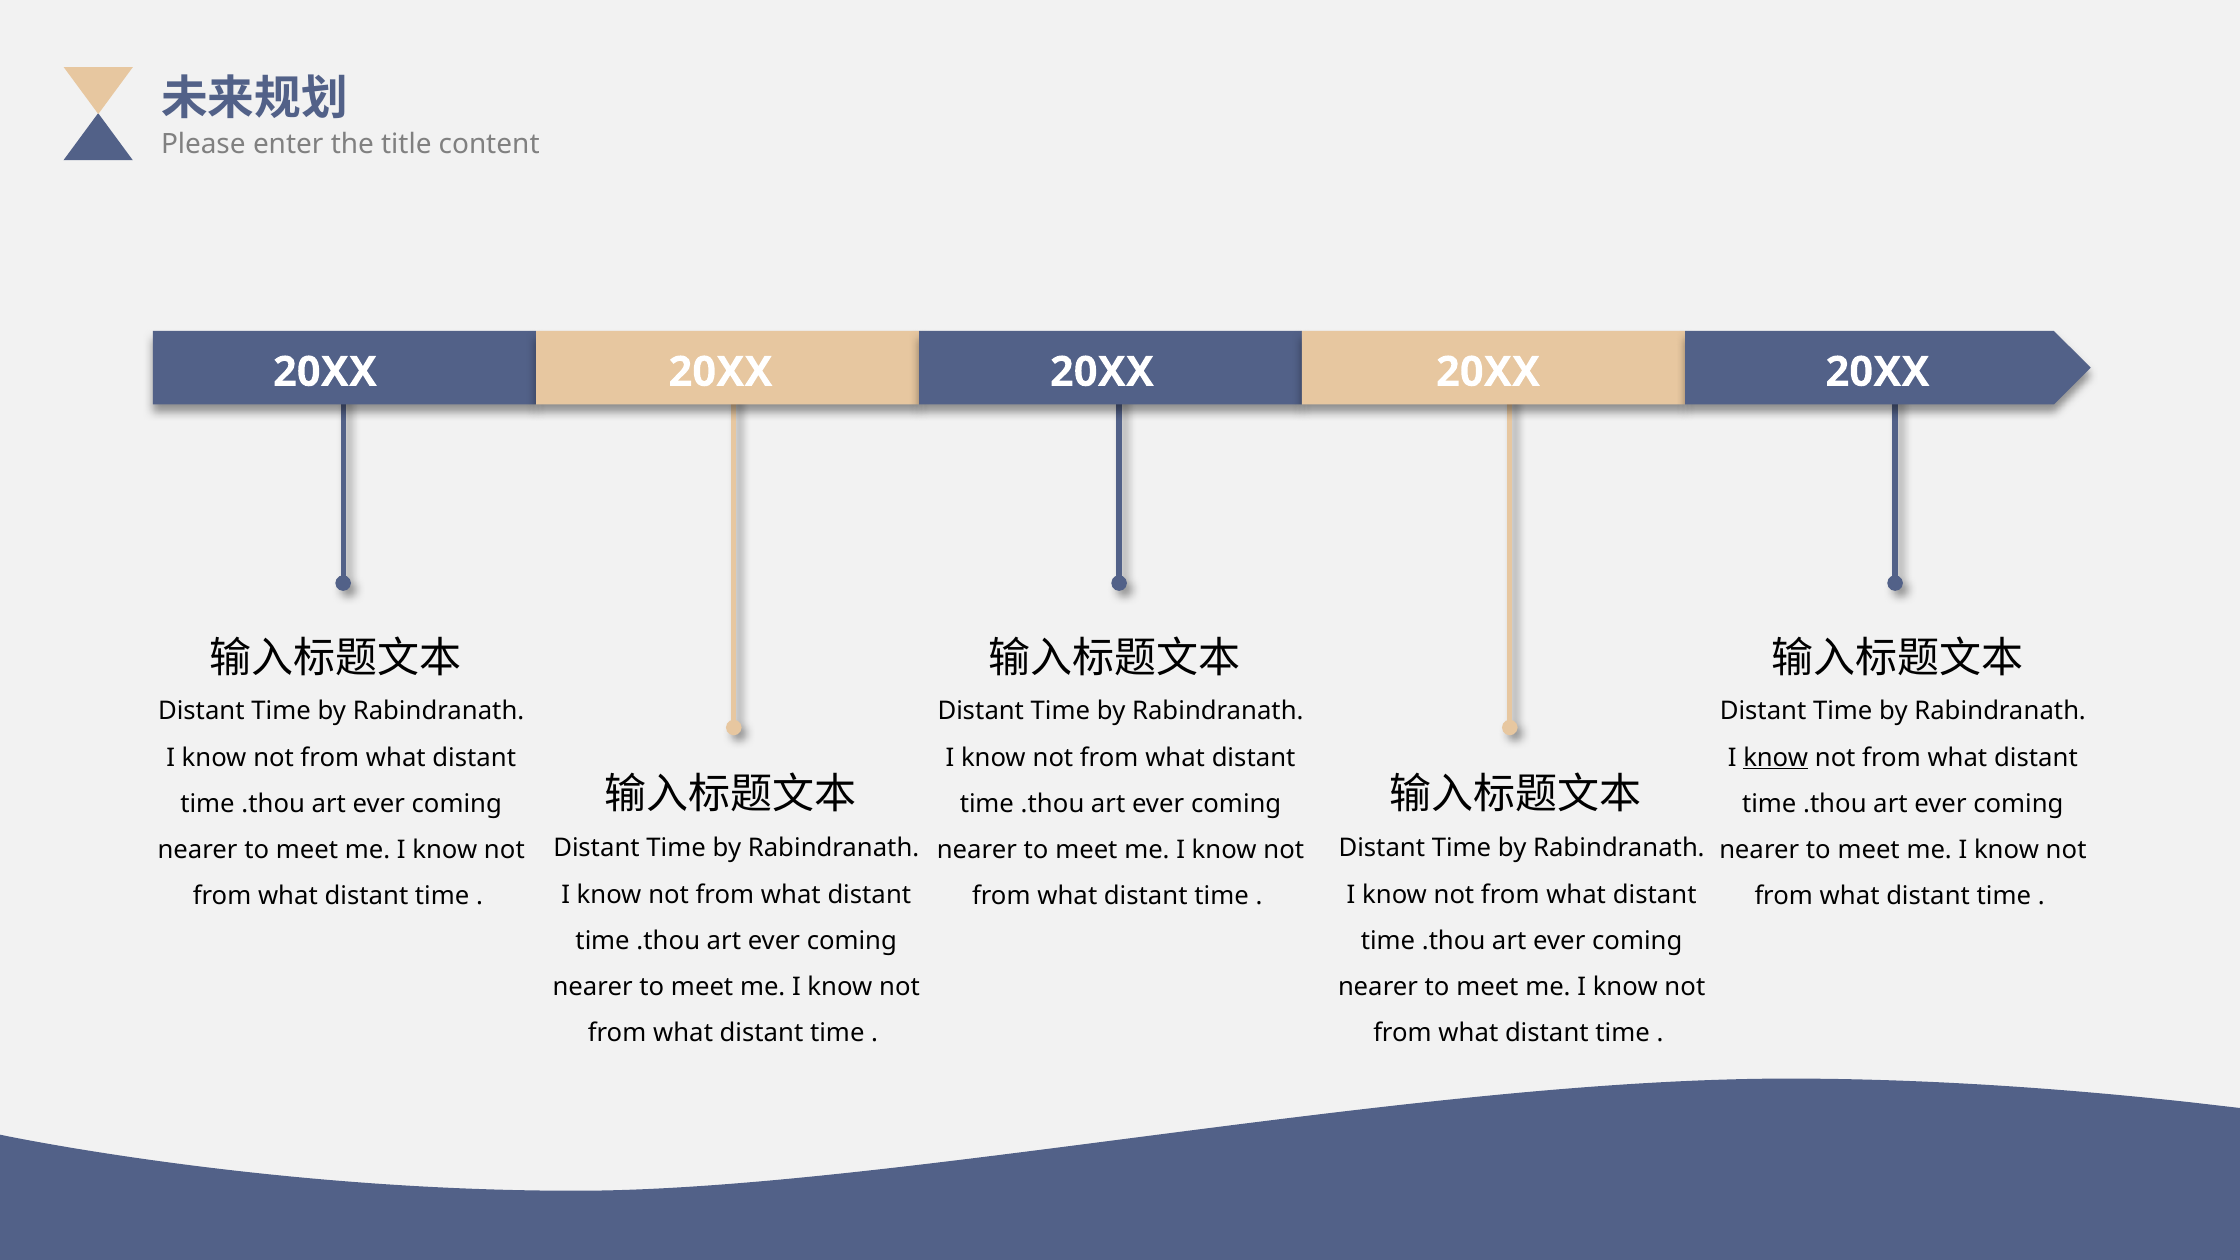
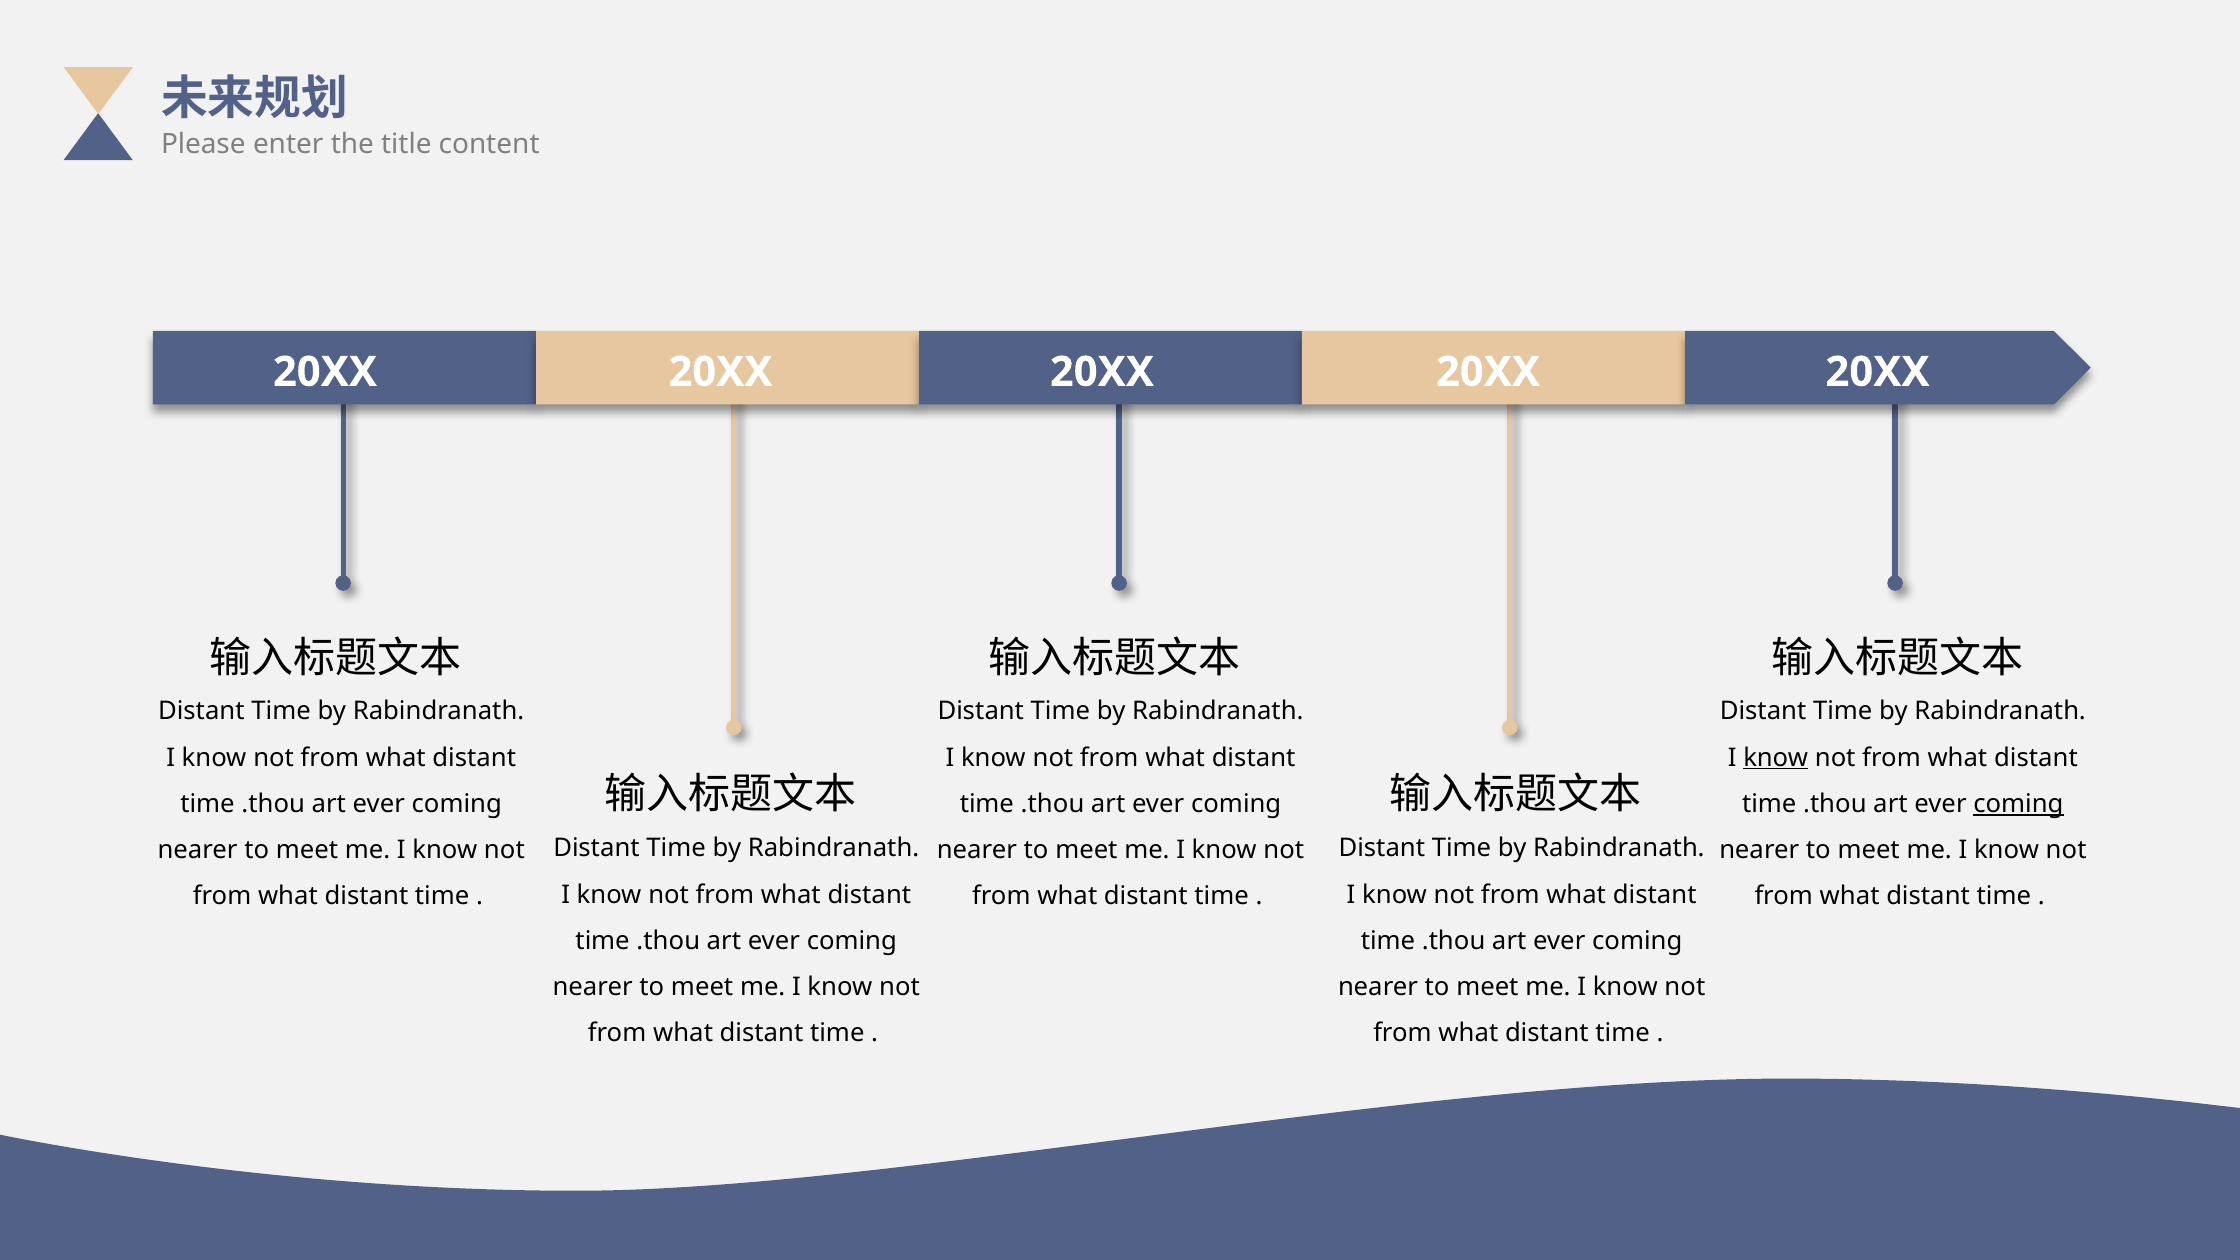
coming underline: none -> present (2018, 804)
